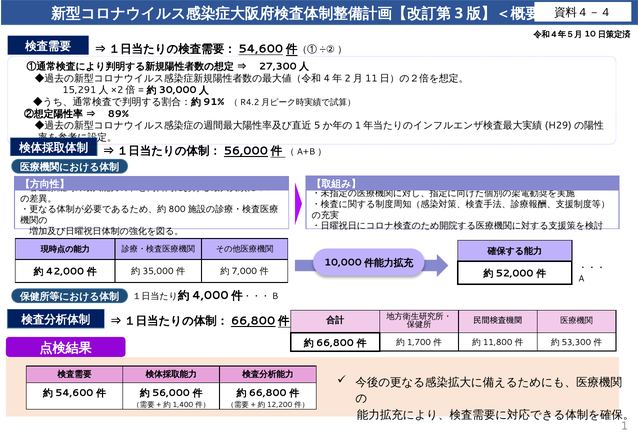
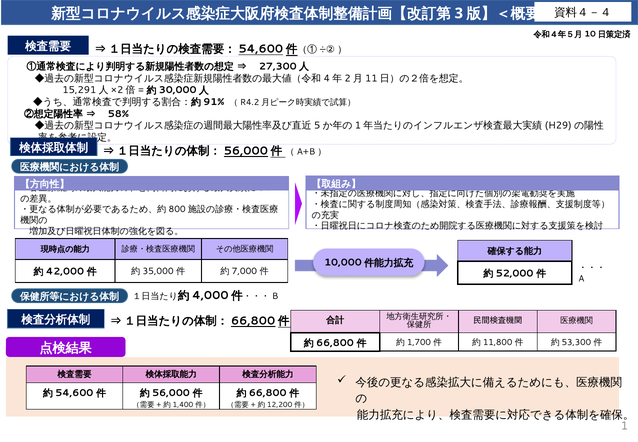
89%: 89% -> 58% (118, 114)
